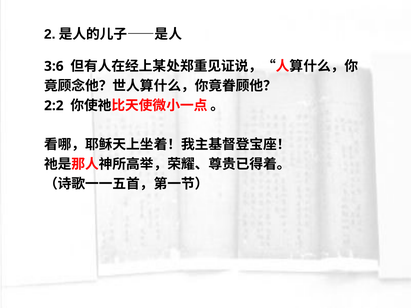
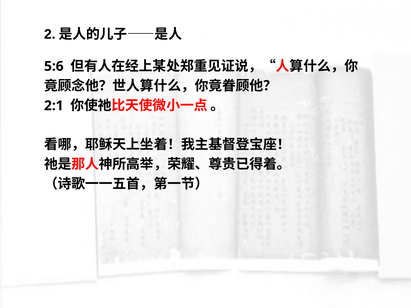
3:6: 3:6 -> 5:6 (54, 66)
2:2: 2:2 -> 2:1 (54, 106)
